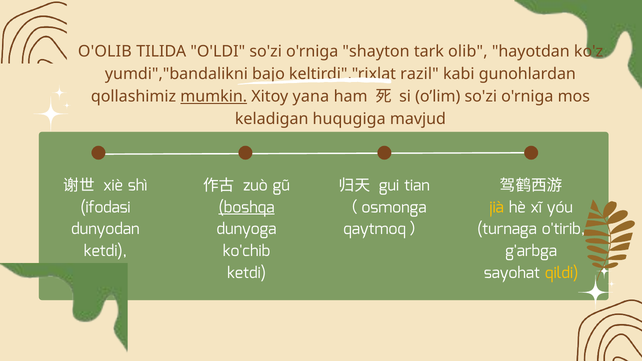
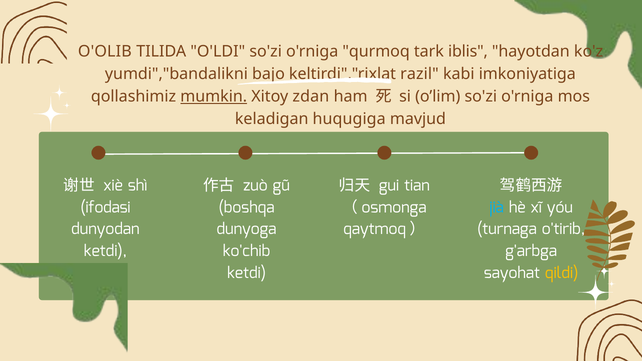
shayton: shayton -> qurmoq (376, 52)
olib: olib -> iblis (468, 52)
gunohlardan: gunohlardan -> imkoniyatiga (527, 74)
yana: yana -> zdan (311, 97)
boshqa underline: present -> none (247, 208)
jià colour: yellow -> light blue (497, 208)
